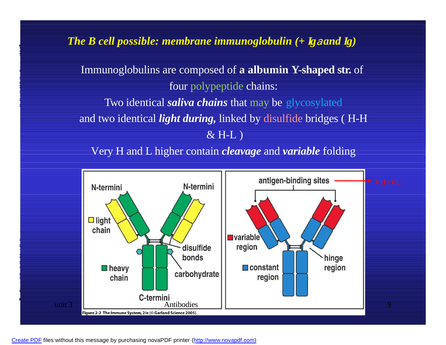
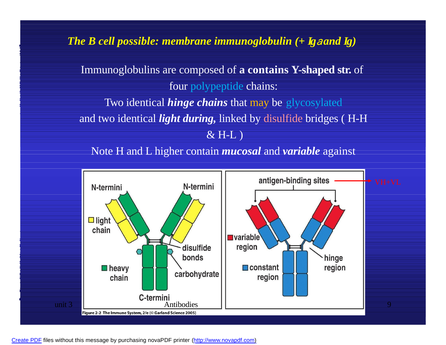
albumin: albumin -> contains (268, 70)
polypeptide colour: light green -> light blue (217, 86)
saliva: saliva -> hinge (181, 102)
may colour: light green -> yellow (260, 102)
Very: Very -> Note (102, 151)
cleavage: cleavage -> mucosal (241, 151)
folding: folding -> against (339, 151)
